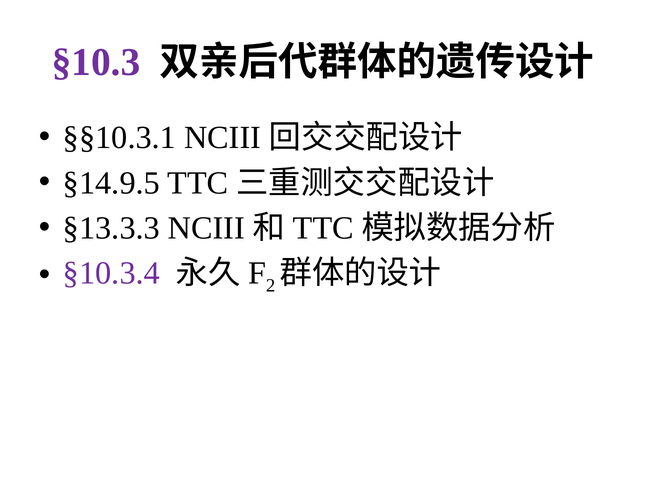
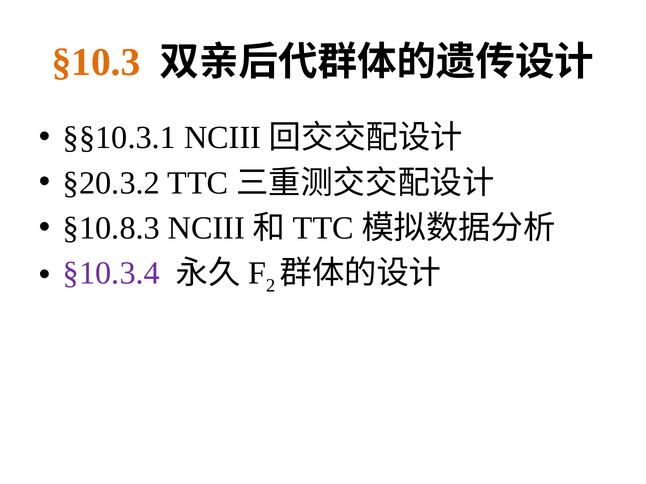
§10.3 colour: purple -> orange (96, 63)
§14.9.5: §14.9.5 -> §20.3.2 (111, 183)
§13.3.3: §13.3.3 -> §10.8.3 (111, 228)
